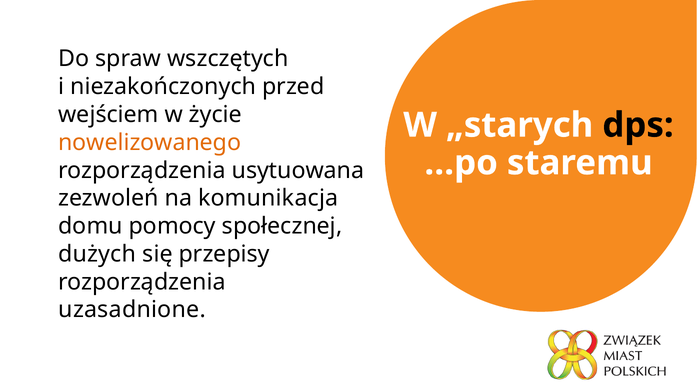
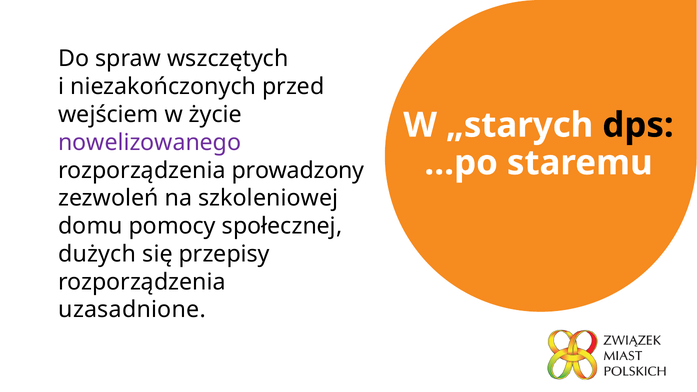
nowelizowanego colour: orange -> purple (150, 142)
usytuowana: usytuowana -> prowadzony (298, 170)
komunikacja: komunikacja -> szkoleniowej (268, 198)
